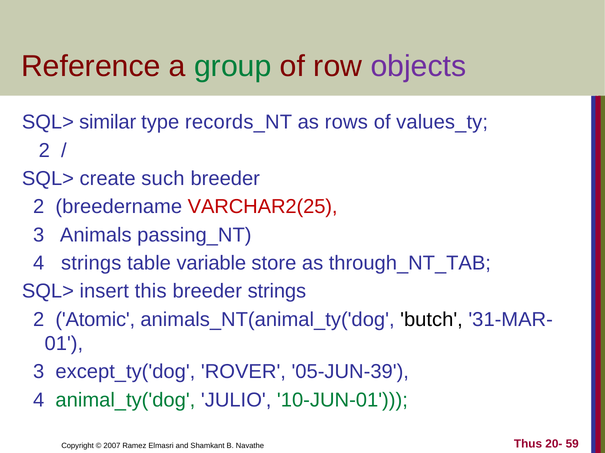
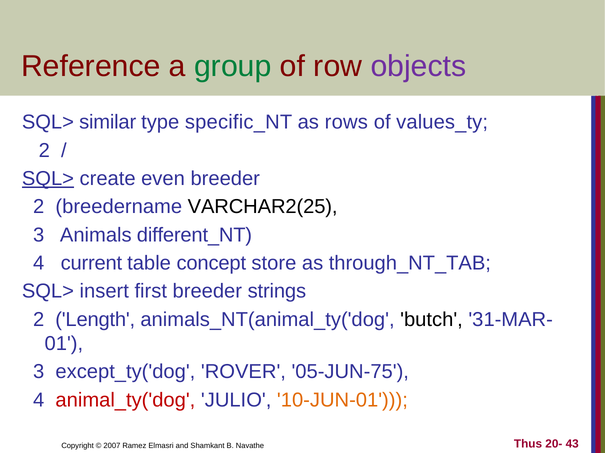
records_NT: records_NT -> specific_NT (239, 122)
SQL> underline: none -> present (48, 179)
such: such -> even (163, 179)
VARCHAR2(25 colour: red -> black (263, 207)
passing_NT: passing_NT -> different_NT (194, 235)
4 strings: strings -> current (91, 264)
variable: variable -> concept (211, 264)
this: this -> first (151, 292)
Atomic: Atomic -> Length (95, 320)
05-JUN-39: 05-JUN-39 -> 05-JUN-75 (350, 372)
animal_ty('dog colour: green -> red (125, 401)
10-JUN-01 colour: green -> orange (342, 401)
59: 59 -> 43 (572, 444)
